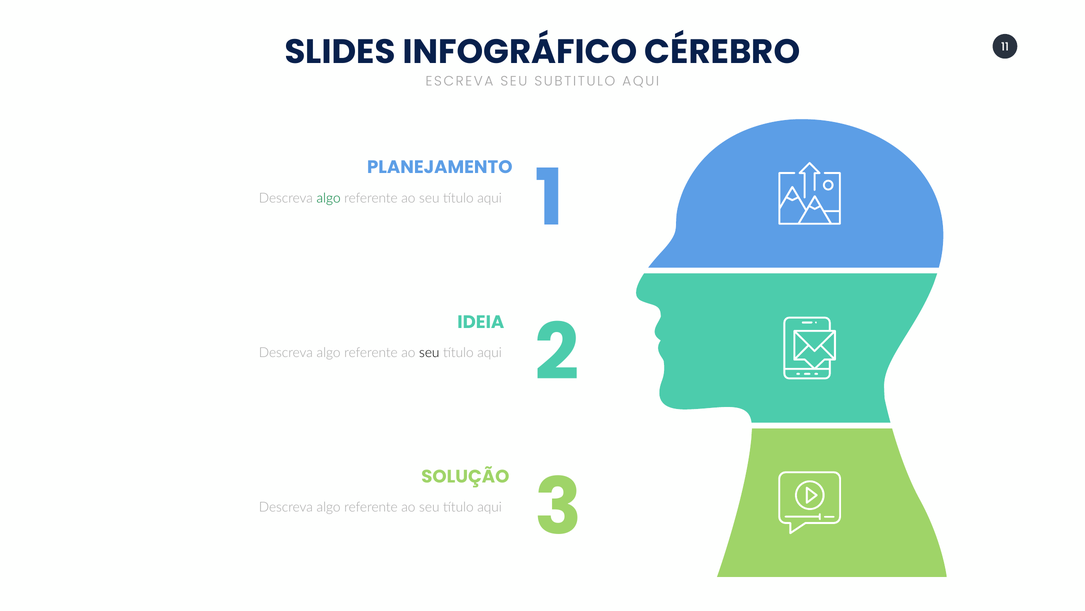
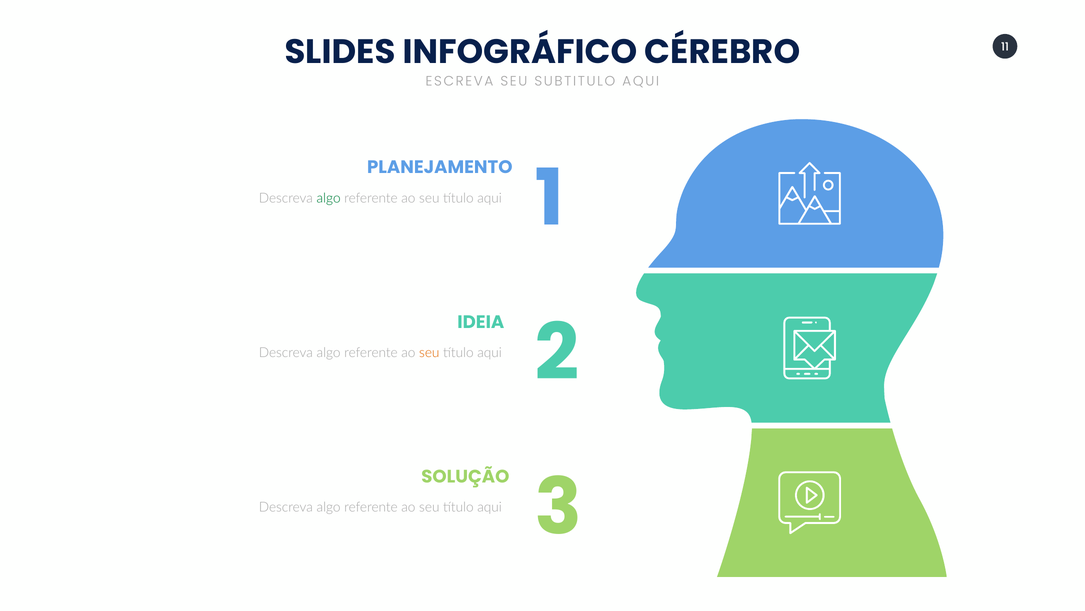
seu colour: black -> orange (429, 352)
